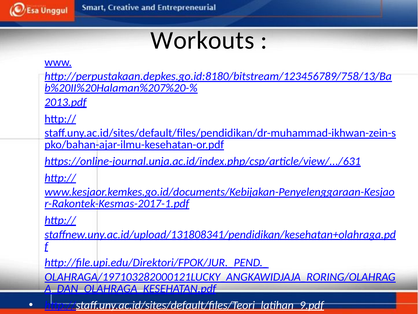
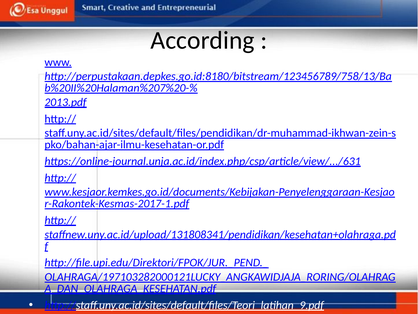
Workouts: Workouts -> According (203, 40)
